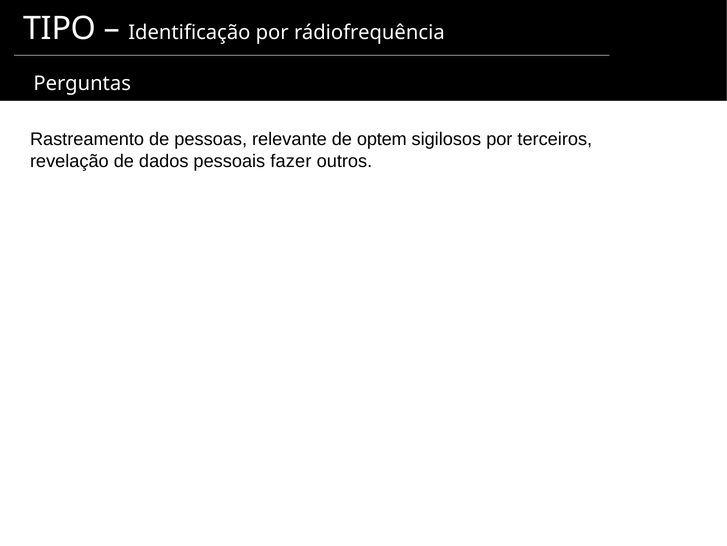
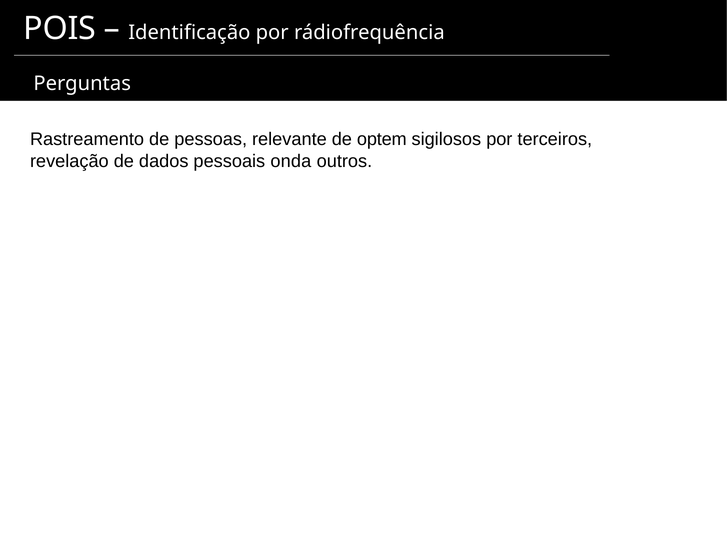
TIPO: TIPO -> POIS (60, 28)
fazer: fazer -> onda (291, 161)
